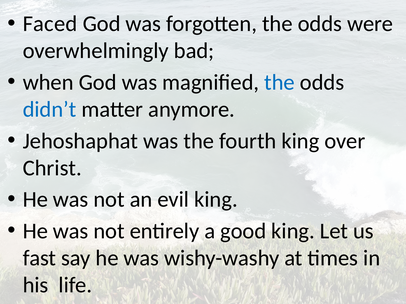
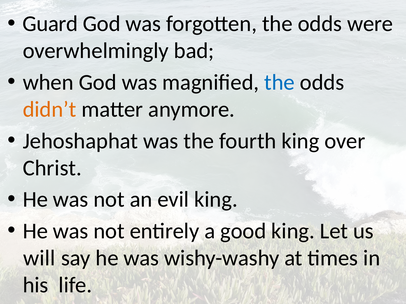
Faced: Faced -> Guard (50, 24)
didn’t colour: blue -> orange (50, 110)
fast: fast -> will (39, 258)
